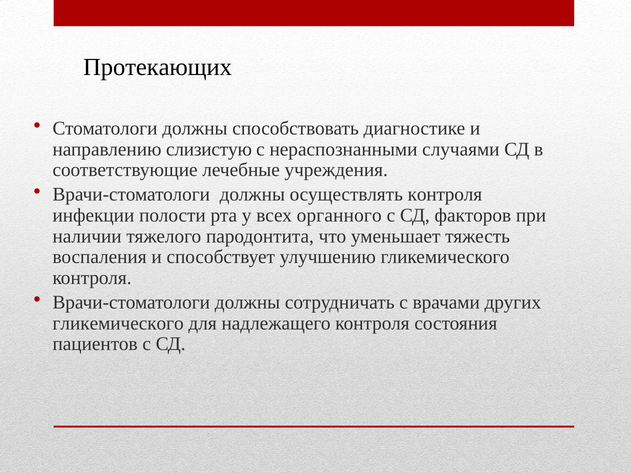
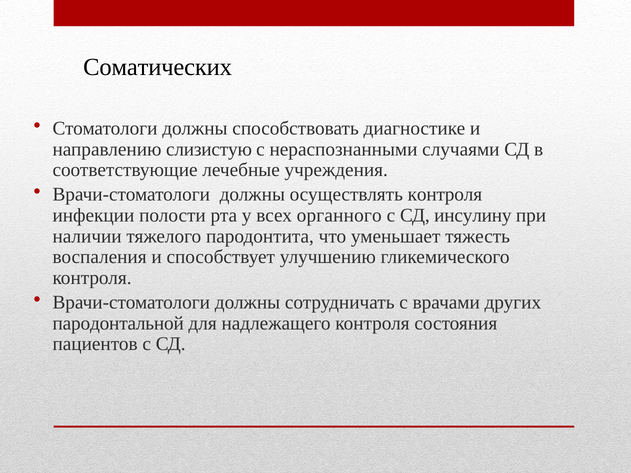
Протекающих: Протекающих -> Соматических (158, 67)
факторов: факторов -> инсулину (473, 215)
гликемического: гликемического -> пародонтальной (118, 323)
